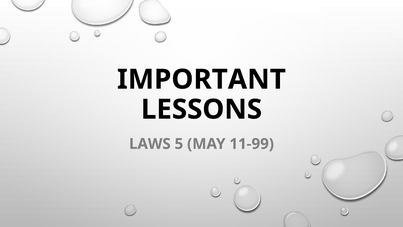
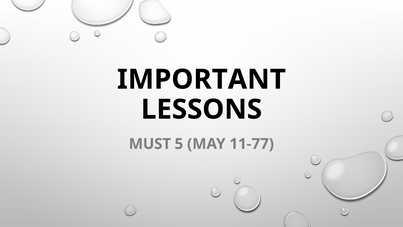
LAWS: LAWS -> MUST (150, 144)
11-99: 11-99 -> 11-77 (252, 144)
